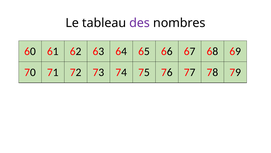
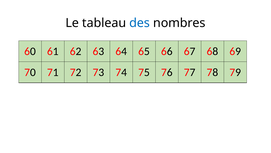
des colour: purple -> blue (140, 23)
